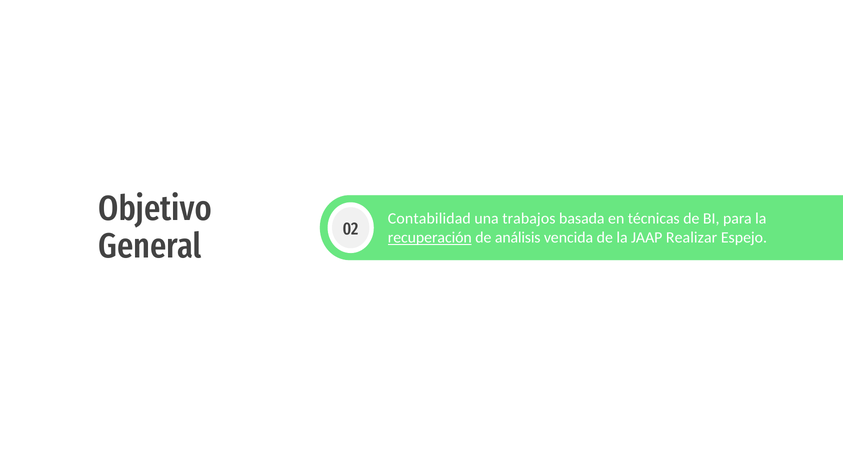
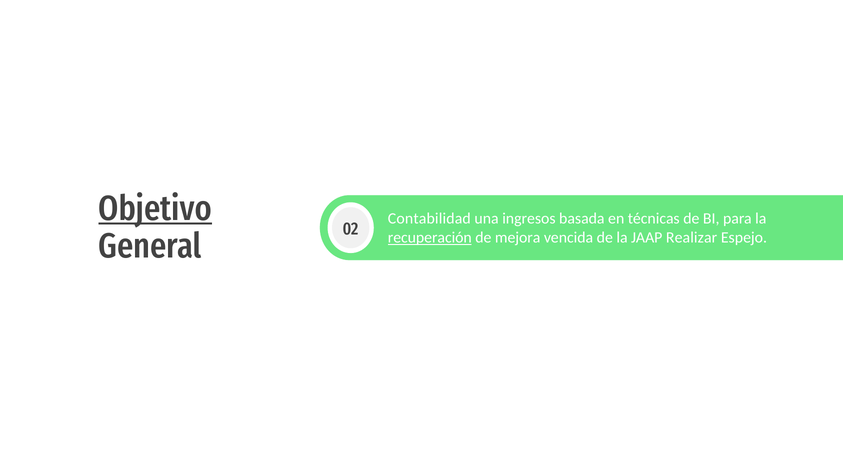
Objetivo underline: none -> present (155, 209)
trabajos: trabajos -> ingresos (529, 219)
análisis: análisis -> mejora (518, 238)
